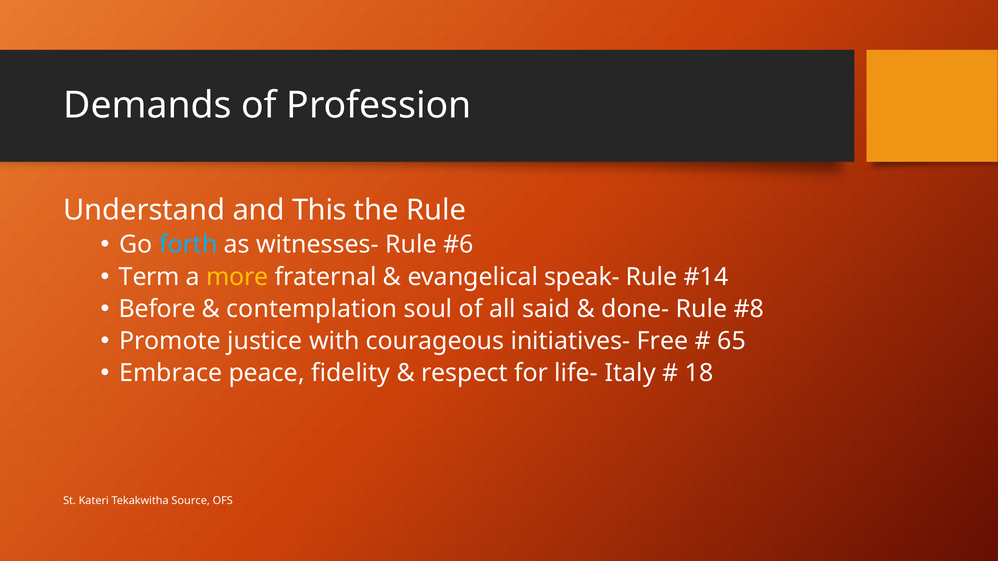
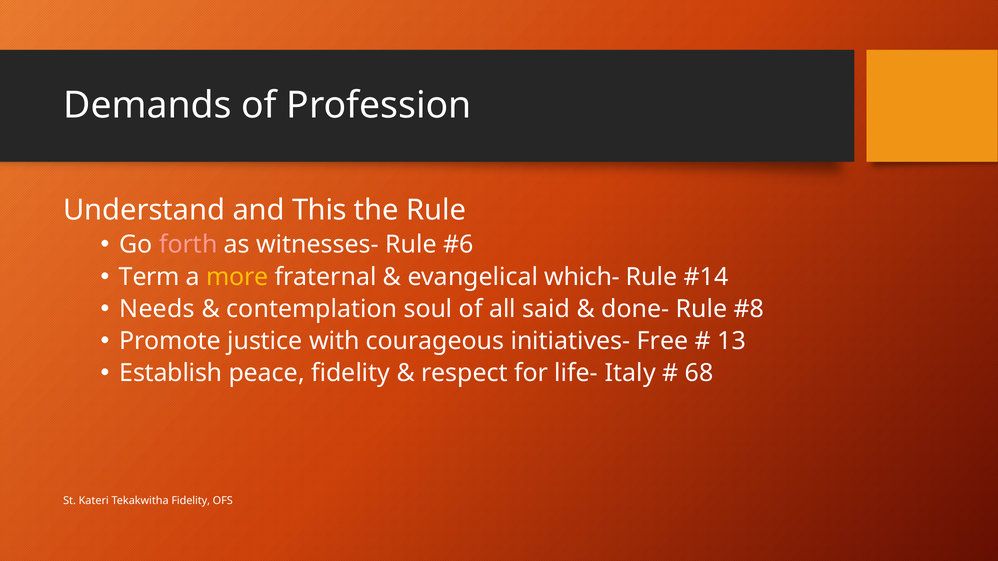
forth colour: light blue -> pink (188, 245)
speak-: speak- -> which- (582, 277)
Before: Before -> Needs (157, 309)
65: 65 -> 13 (732, 341)
Embrace: Embrace -> Establish (171, 373)
18: 18 -> 68 (699, 373)
Tekakwitha Source: Source -> Fidelity (191, 501)
